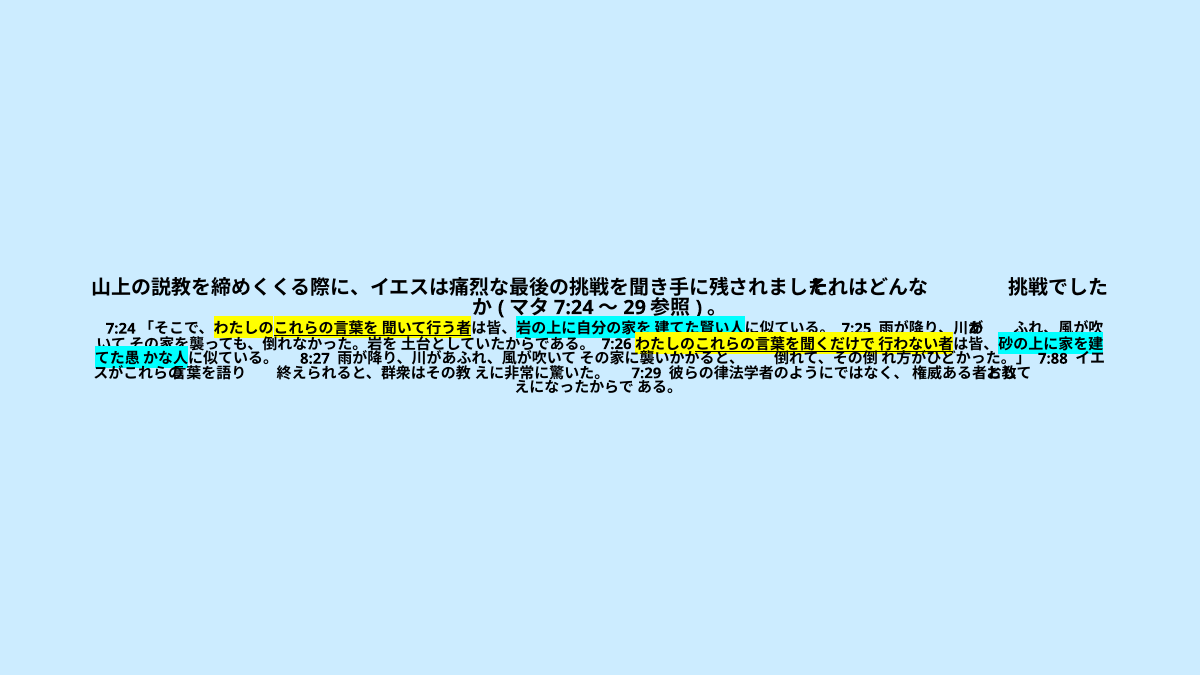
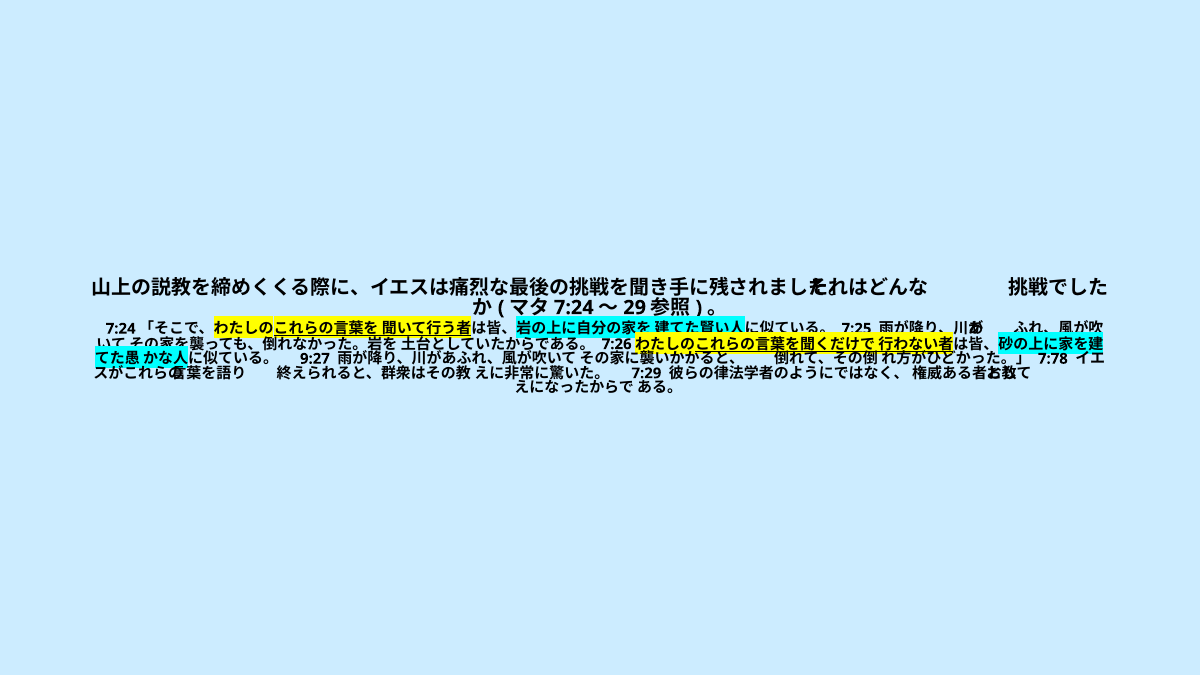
8:27: 8:27 -> 9:27 (315, 359)
7:88: 7:88 -> 7:78 (1053, 359)
